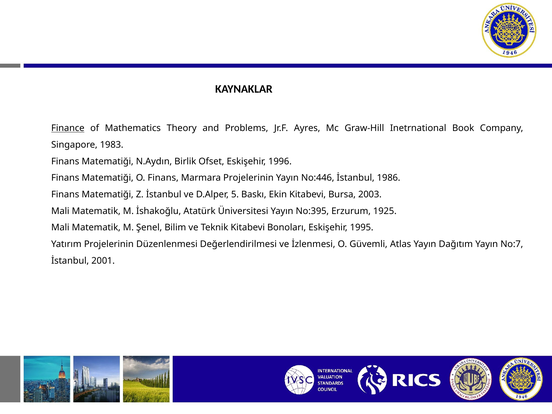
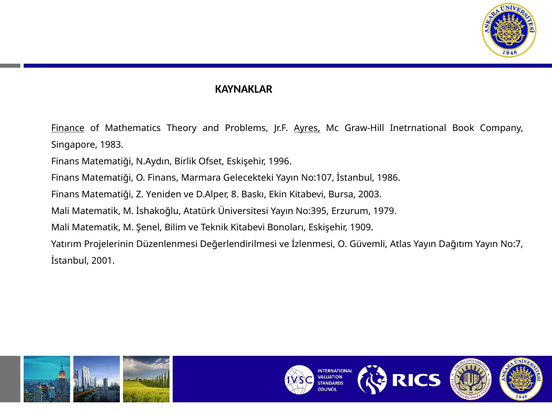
Ayres underline: none -> present (307, 128)
Marmara Projelerinin: Projelerinin -> Gelecekteki (248, 178)
No:446: No:446 -> No:107 (318, 178)
Z İstanbul: İstanbul -> Yeniden (164, 194)
5: 5 -> 8 (235, 194)
1925: 1925 -> 1979 (385, 211)
1995: 1995 -> 1909 (362, 228)
